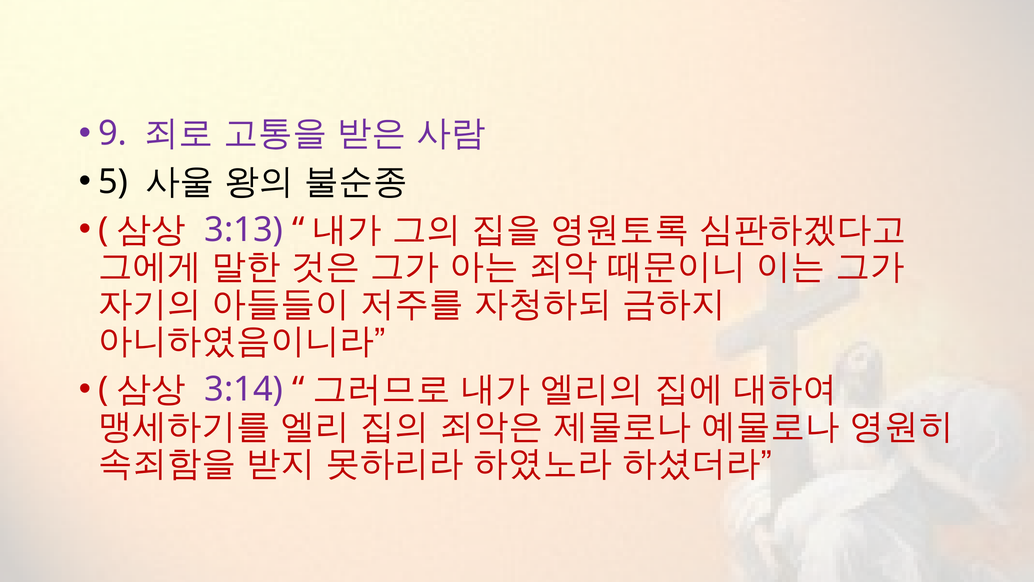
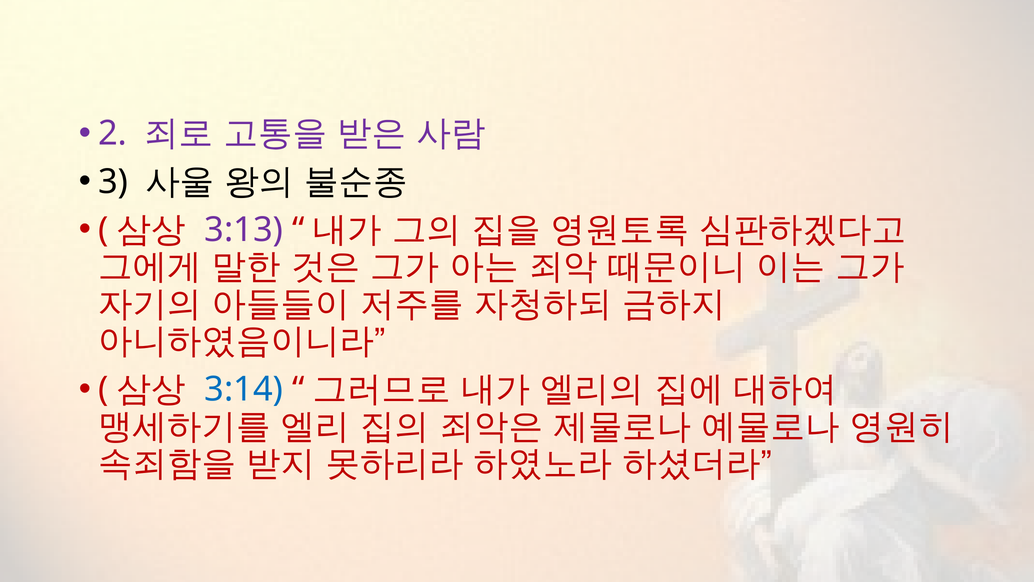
9: 9 -> 2 (113, 133)
5: 5 -> 3 (113, 182)
3:14 colour: purple -> blue (244, 389)
